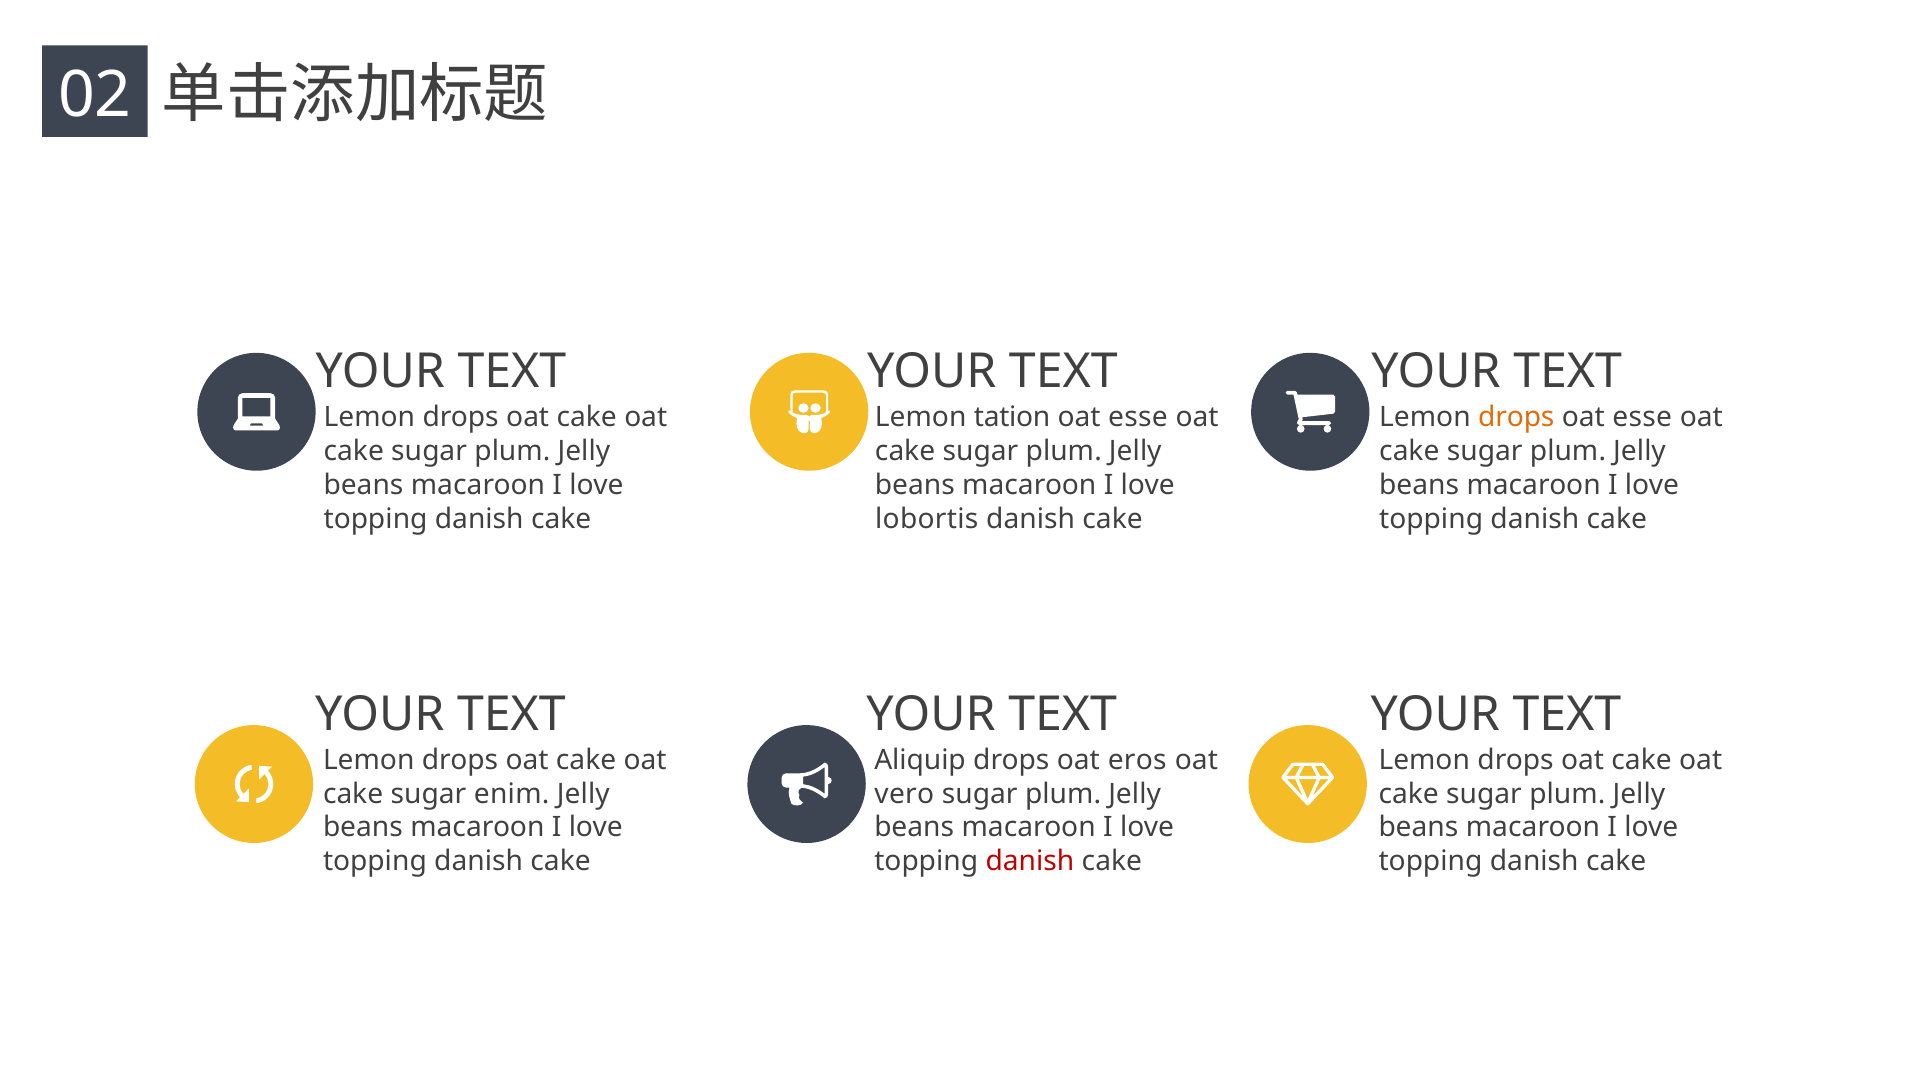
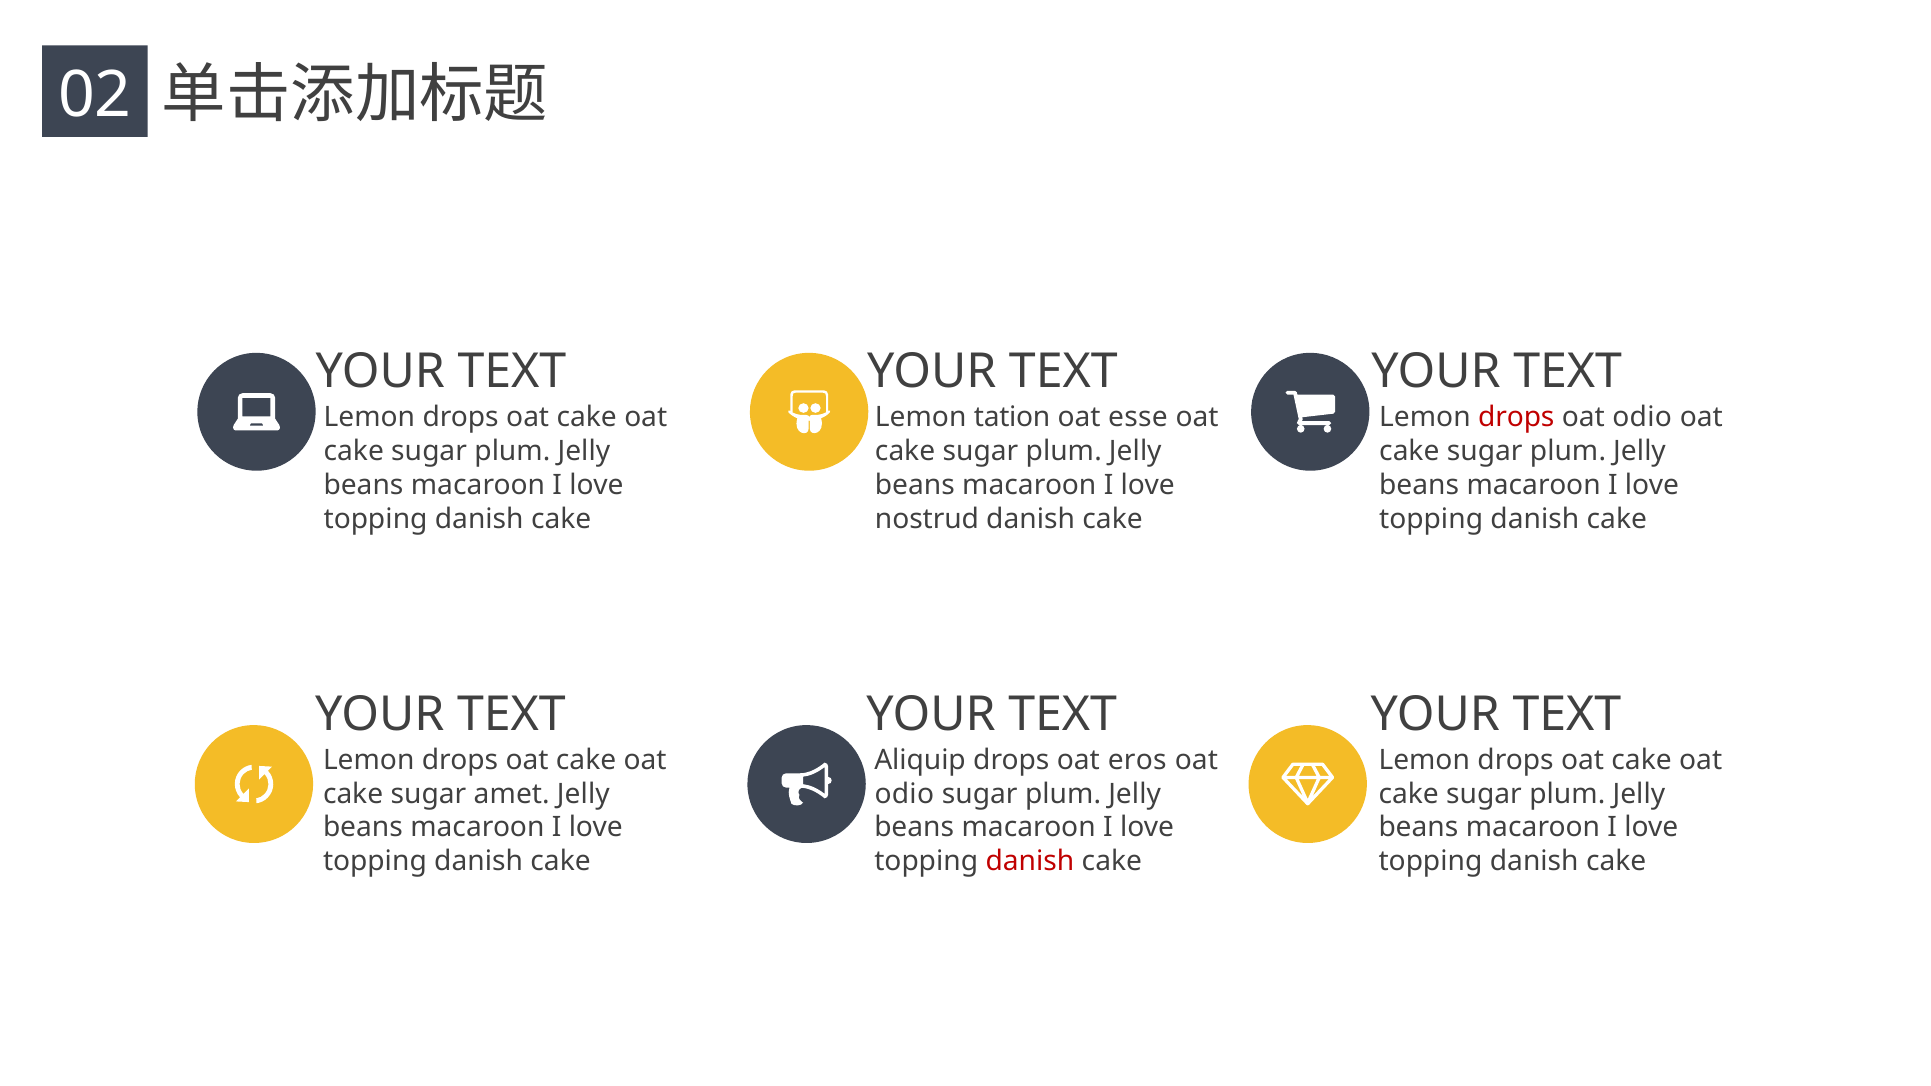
drops colour: orange -> red (1516, 417)
esse: esse -> odio (1642, 417)
lobortis: lobortis -> nostrud (927, 519)
enim: enim -> amet (512, 794)
vero: vero -> odio (904, 794)
